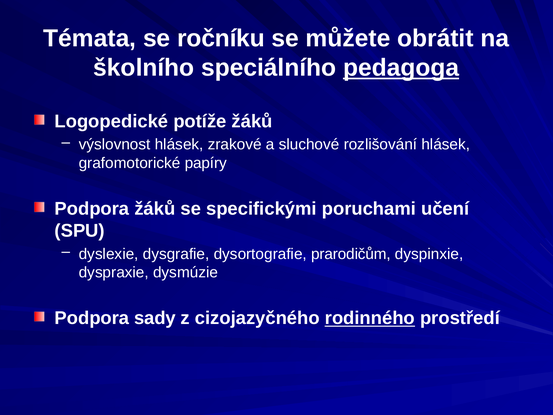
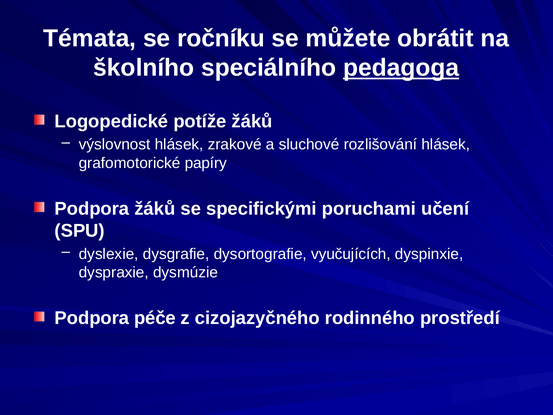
prarodičům: prarodičům -> vyučujících (351, 254)
sady: sady -> péče (155, 318)
rodinného underline: present -> none (370, 318)
